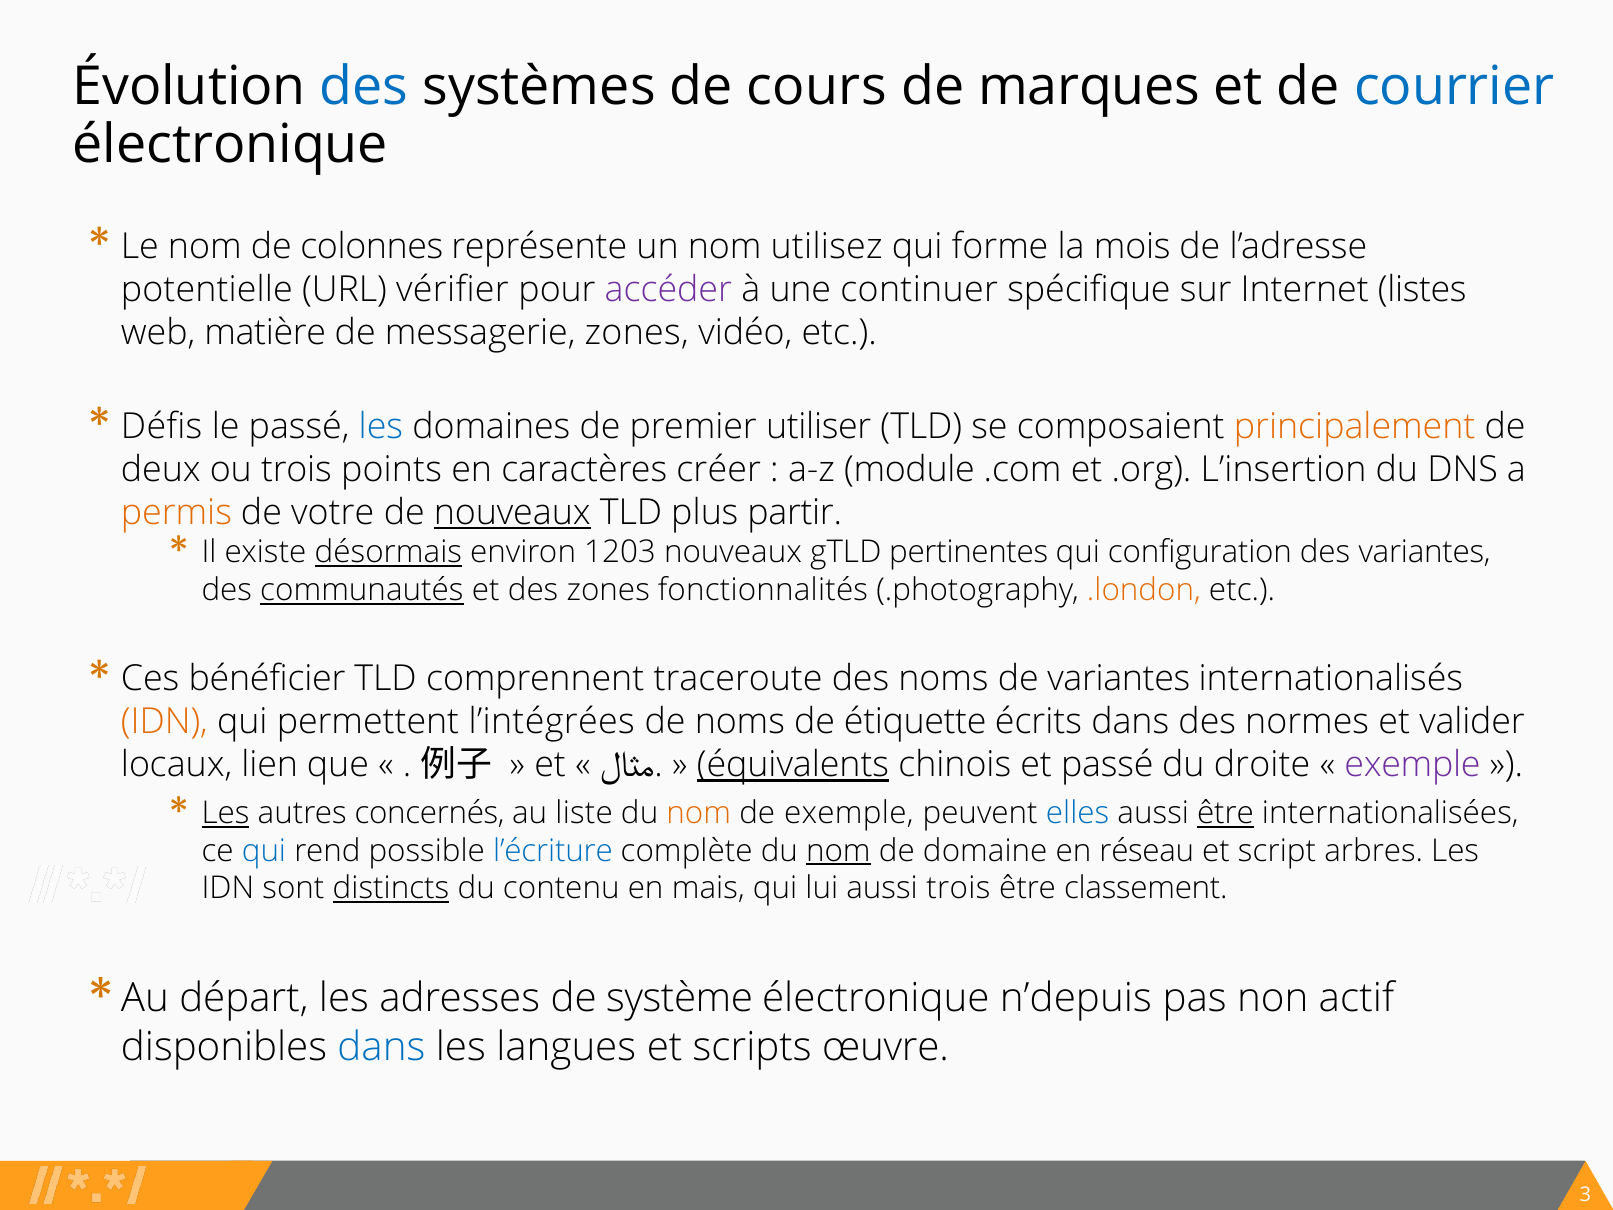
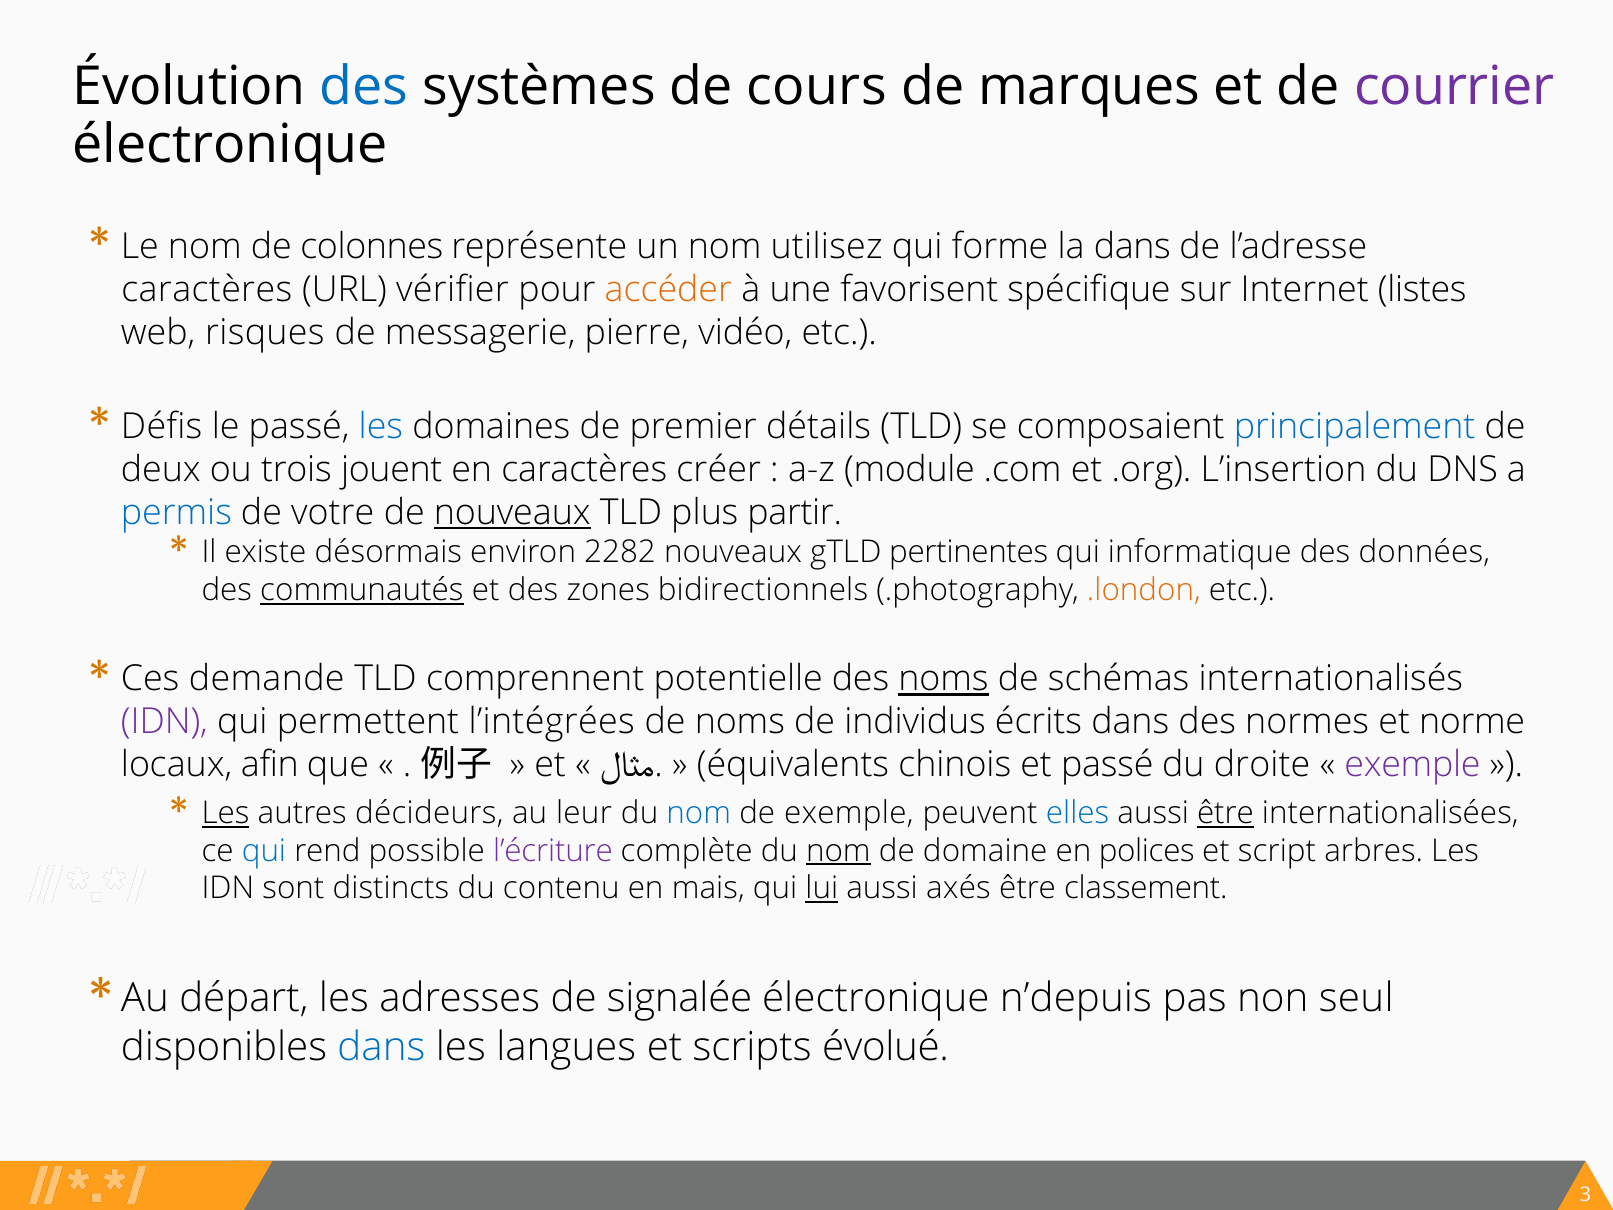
courrier colour: blue -> purple (1454, 86)
la mois: mois -> dans (1132, 246)
potentielle: potentielle -> caractères (207, 289)
accéder colour: purple -> orange (668, 289)
continuer: continuer -> favorisent (919, 289)
matière: matière -> risques (265, 332)
messagerie zones: zones -> pierre (637, 332)
utiliser: utiliser -> détails (819, 426)
principalement colour: orange -> blue (1355, 426)
points: points -> jouent (392, 469)
permis colour: orange -> blue (176, 512)
désormais underline: present -> none (388, 552)
1203: 1203 -> 2282 (620, 552)
configuration: configuration -> informatique (1200, 552)
des variantes: variantes -> données (1424, 552)
fonctionnalités: fonctionnalités -> bidirectionnels (763, 590)
bénéficier: bénéficier -> demande (267, 679)
traceroute: traceroute -> potentielle (738, 679)
noms underline: none -> present (943, 679)
de variantes: variantes -> schémas (1119, 679)
IDN colour: orange -> purple (164, 722)
étiquette: étiquette -> individus (915, 722)
valider: valider -> norme (1472, 722)
lien: lien -> afin (270, 765)
équivalents underline: present -> none (793, 765)
concernés: concernés -> décideurs (429, 813)
liste: liste -> leur (584, 813)
nom colour: orange -> blue (699, 813)
l’écriture colour: blue -> purple (553, 851)
réseau: réseau -> polices (1147, 851)
distincts underline: present -> none (391, 888)
lui underline: none -> present (822, 888)
aussi trois: trois -> axés (958, 888)
système: système -> signalée (680, 998)
actif: actif -> seul (1356, 998)
œuvre: œuvre -> évolué (886, 1047)
